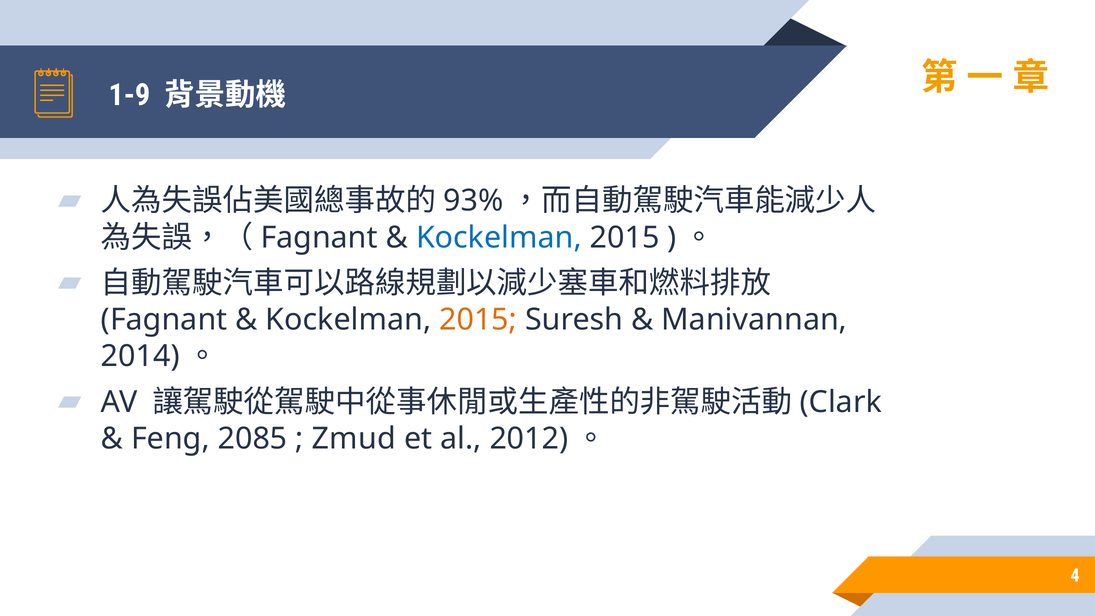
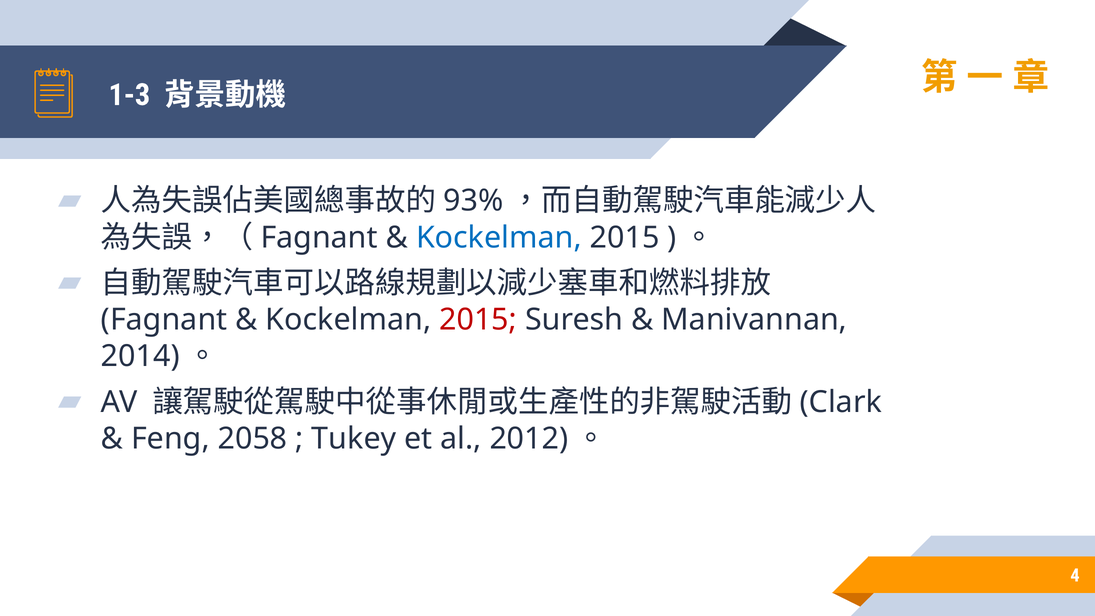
1-9: 1-9 -> 1-3 (129, 95)
2015 colour: orange -> red (478, 320)
2085: 2085 -> 2058 (252, 439)
Zmud: Zmud -> Tukey (354, 439)
